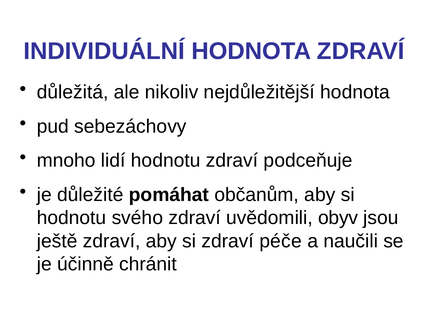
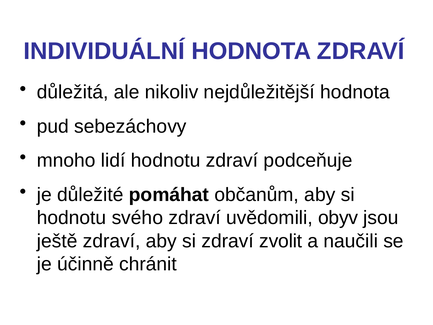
péče: péče -> zvolit (281, 241)
